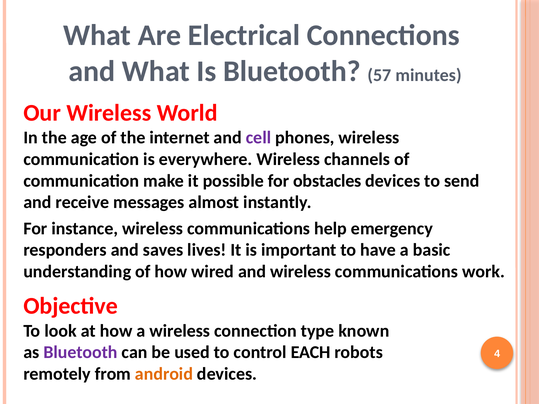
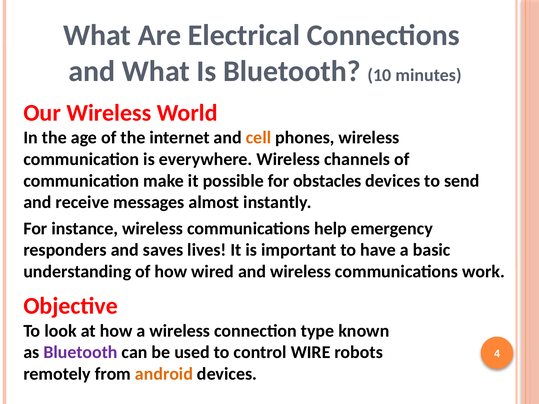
57: 57 -> 10 (380, 75)
cell colour: purple -> orange (258, 138)
EACH: EACH -> WIRE (311, 353)
